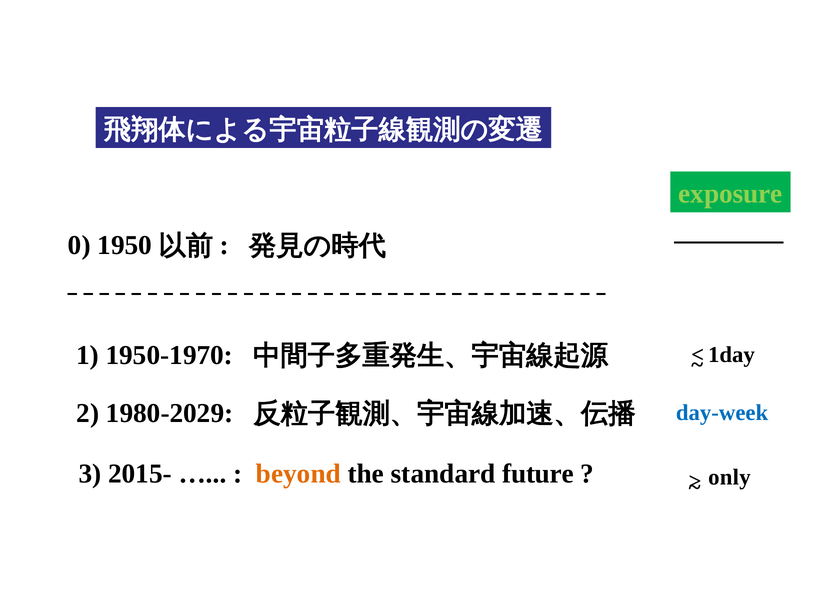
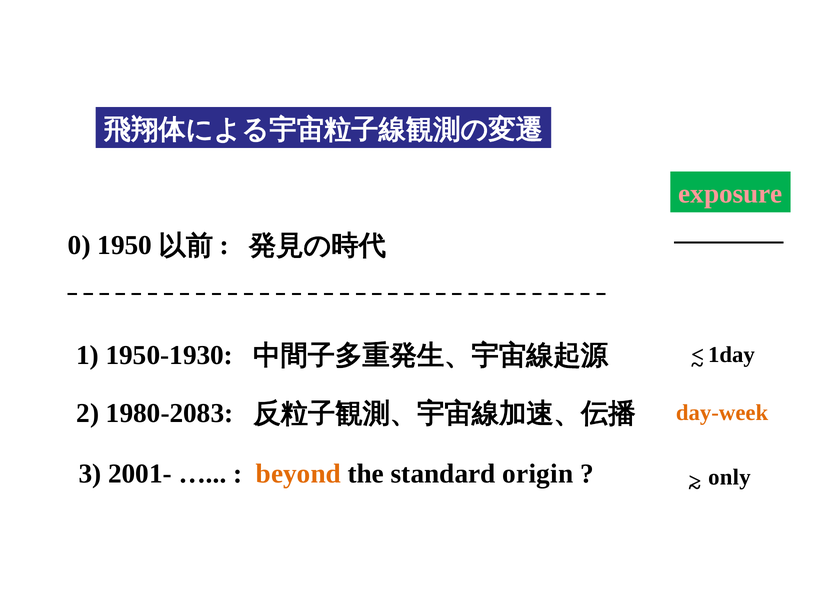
exposure colour: light green -> pink (730, 194)
1950-1970: 1950-1970 -> 1950-1930 (169, 355)
1980-2029: 1980-2029 -> 1980-2083 (170, 413)
day-week colour: blue -> orange (722, 413)
2015-: 2015- -> 2001- (140, 474)
future: future -> origin (538, 474)
